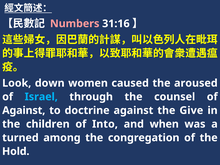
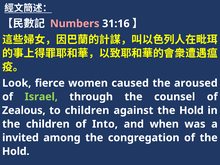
down: down -> fierce (50, 83)
Israel colour: light blue -> light green (41, 97)
Against: Against -> Zealous (24, 110)
to doctrine: doctrine -> children (87, 110)
against the Give: Give -> Hold (191, 110)
turned: turned -> invited (20, 138)
